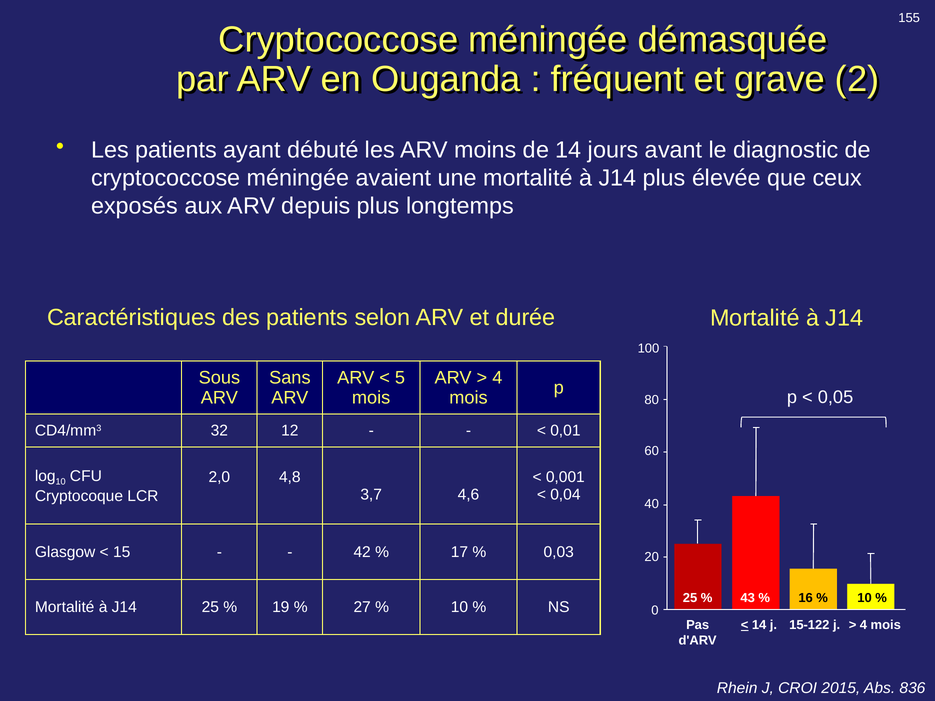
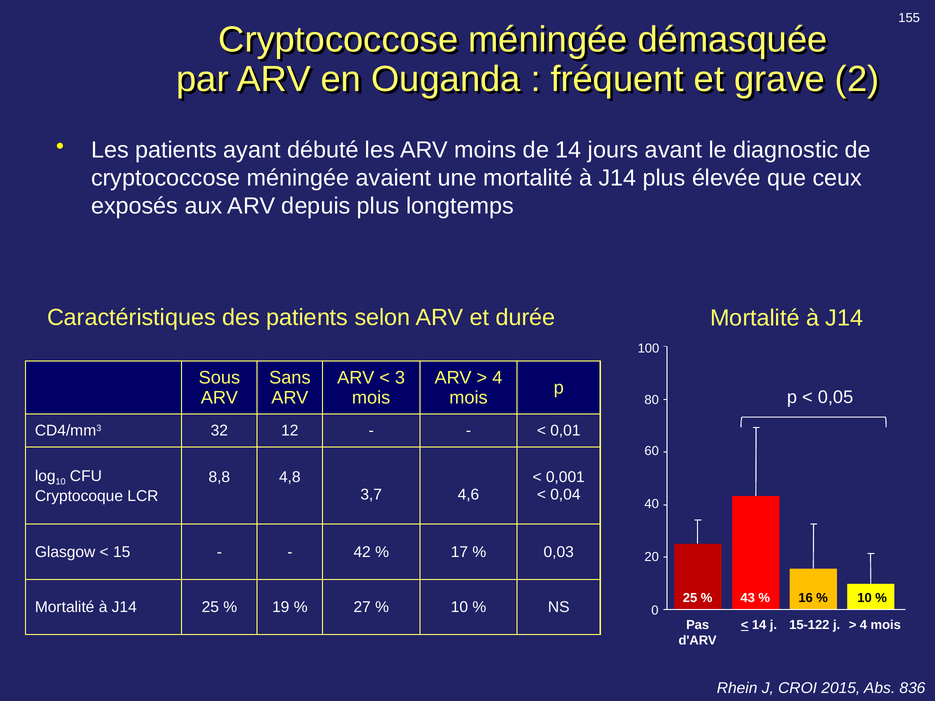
5: 5 -> 3 (400, 378)
2,0: 2,0 -> 8,8 (219, 477)
